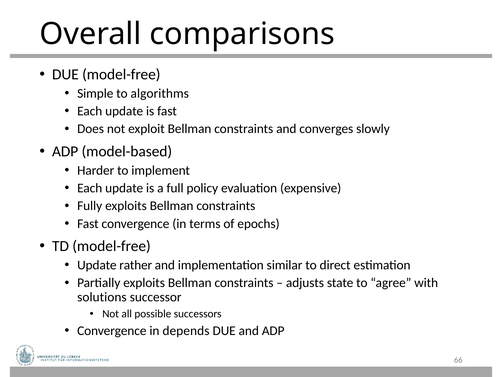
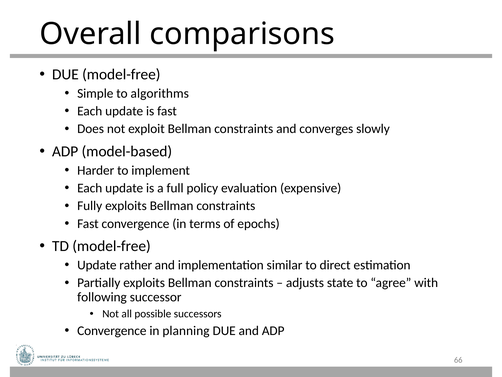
solutions: solutions -> following (102, 297)
depends: depends -> planning (186, 330)
